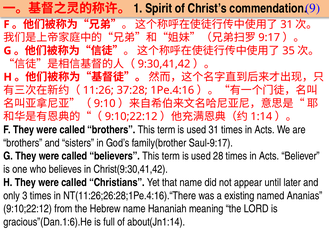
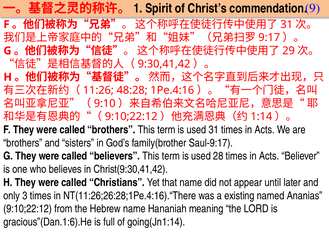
35: 35 -> 29 (289, 51)
37:28: 37:28 -> 48:28 (132, 90)
about(Jn1:14: about(Jn1:14 -> going(Jn1:14 (156, 222)
